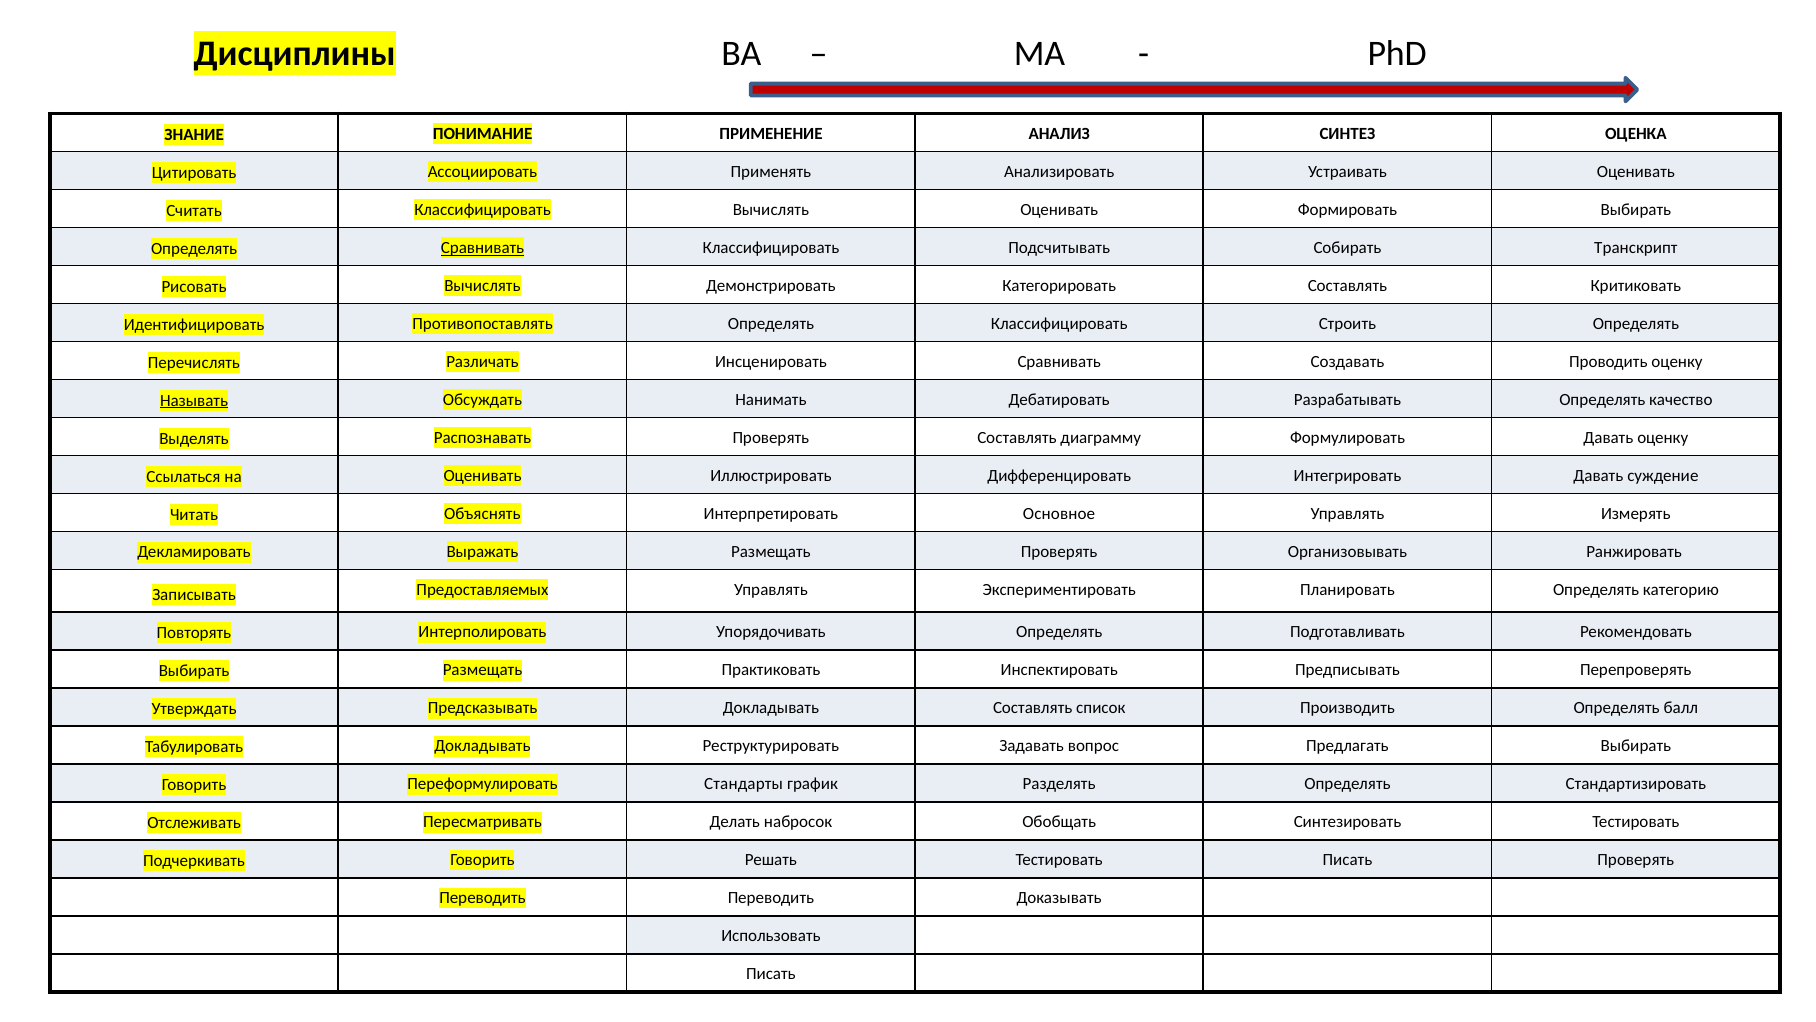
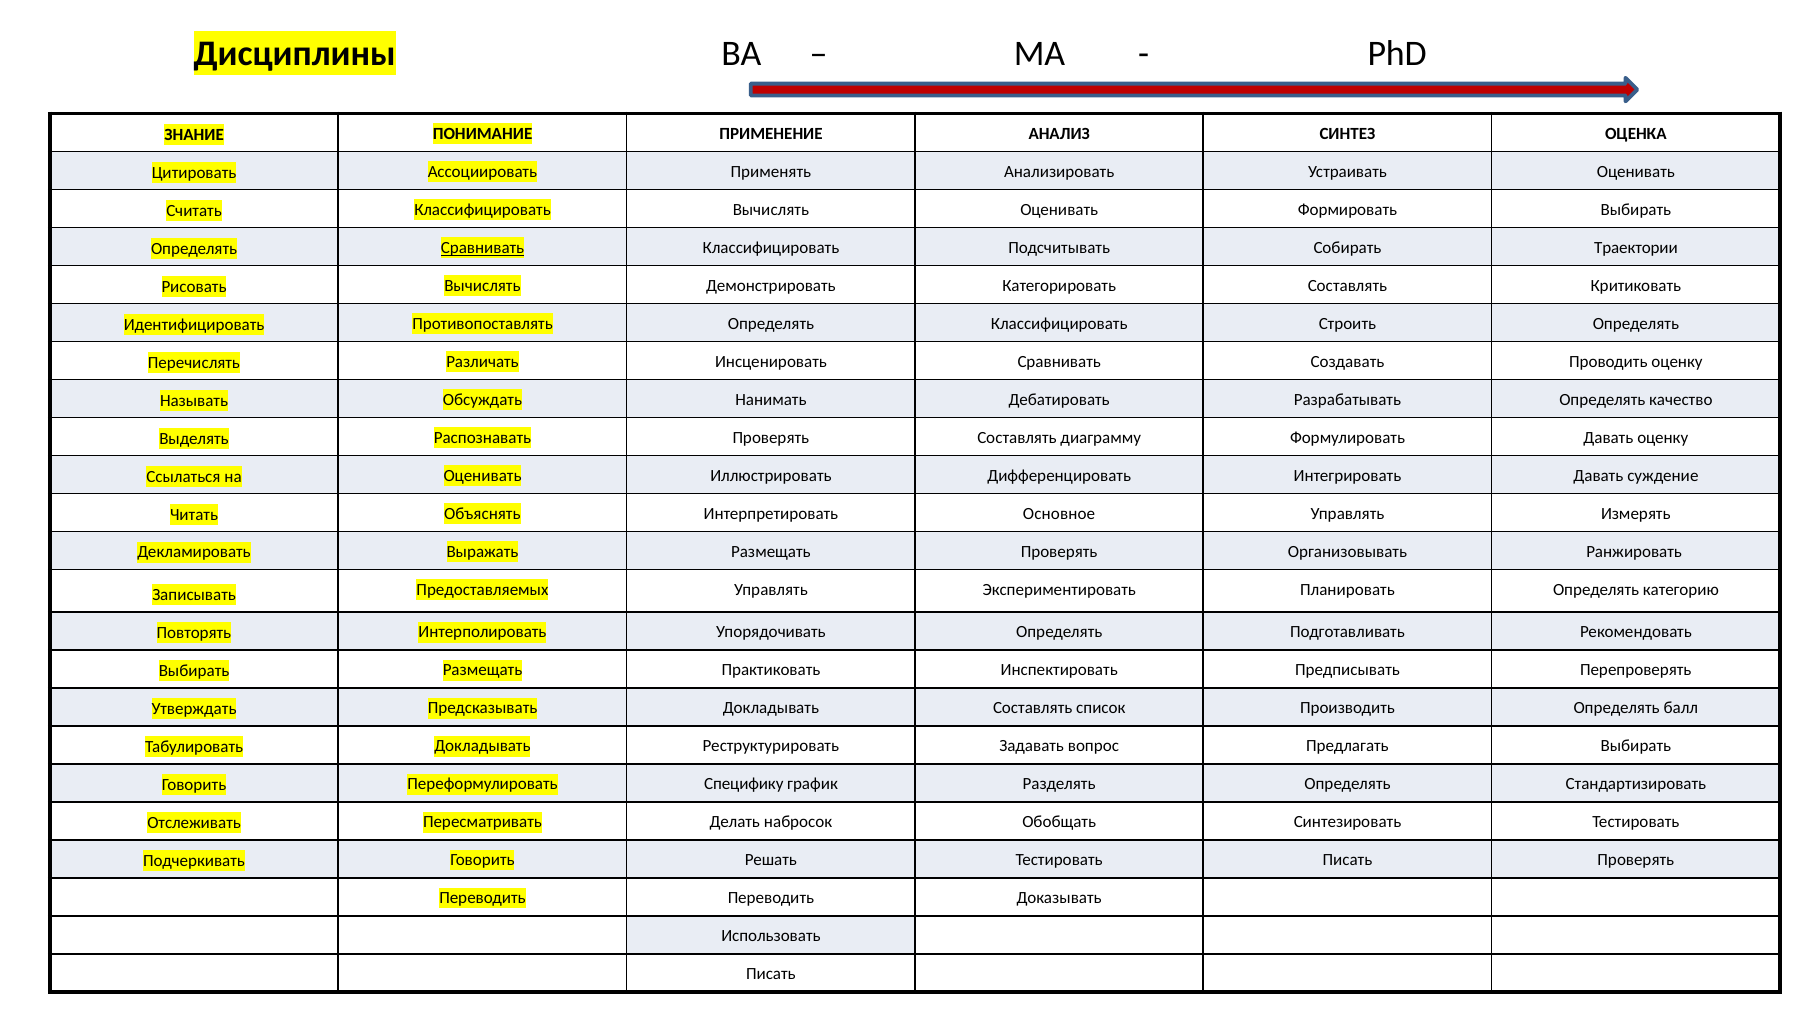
Транскрипт: Транскрипт -> Траектории (1636, 248)
Называть underline: present -> none (194, 400)
Стандарты: Стандарты -> Специфику (744, 784)
